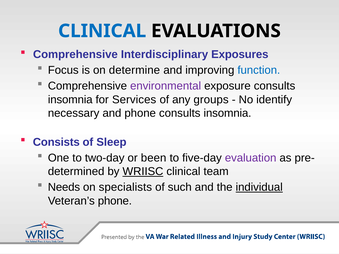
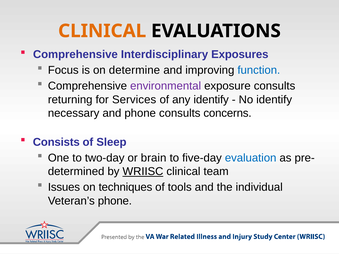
CLINICAL colour: blue -> orange (102, 31)
insomnia: insomnia -> returning (70, 100)
any groups: groups -> identify (211, 100)
phone consults insomnia: insomnia -> concerns (228, 113)
been: been -> brain (154, 158)
evaluation colour: purple -> blue (251, 158)
Needs: Needs -> Issues (64, 187)
specialists: specialists -> techniques (125, 187)
such: such -> tools (180, 187)
individual underline: present -> none (259, 187)
